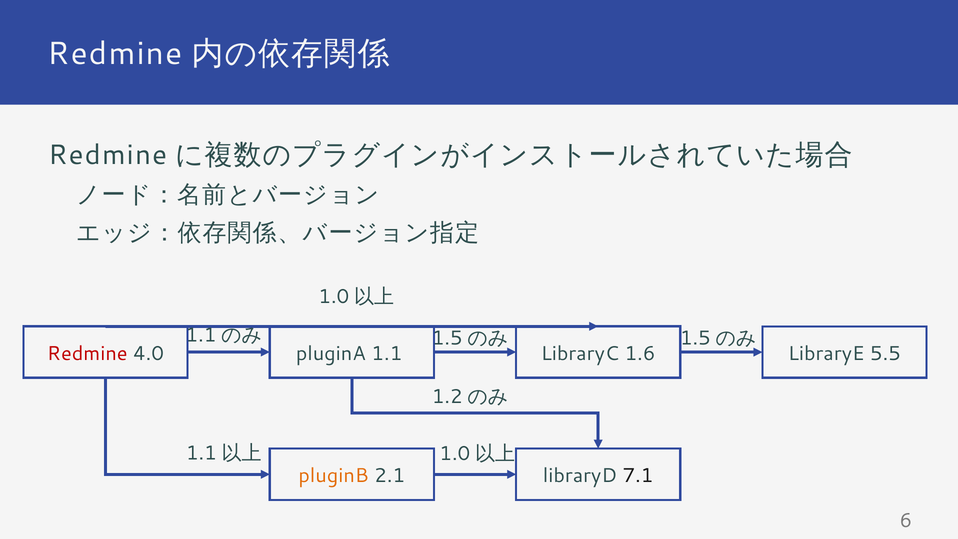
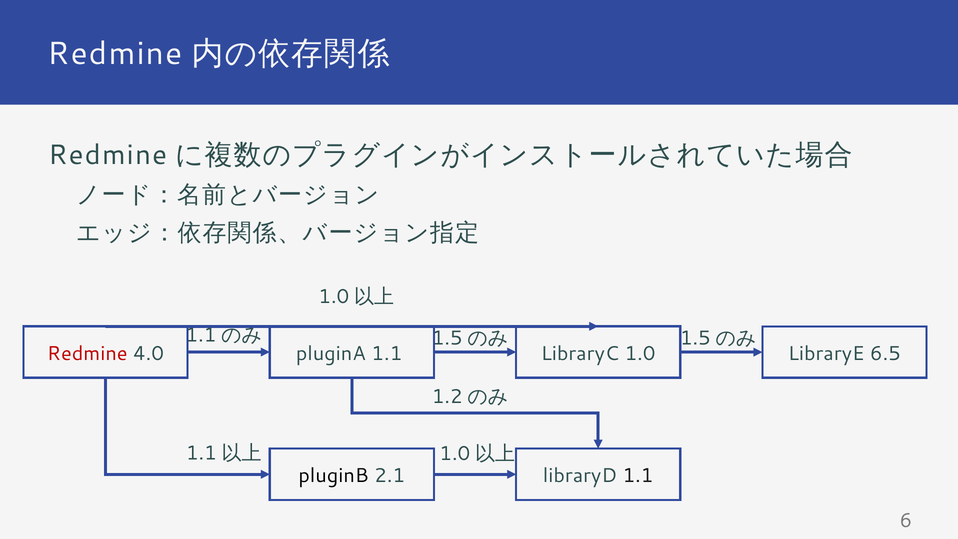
1.6: 1.6 -> 1.0 (640, 353)
5.5: 5.5 -> 6.5 (885, 353)
pluginB colour: orange -> black (334, 476)
libraryD 7.1: 7.1 -> 1.1 (638, 476)
